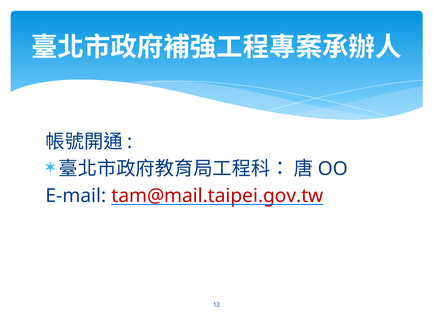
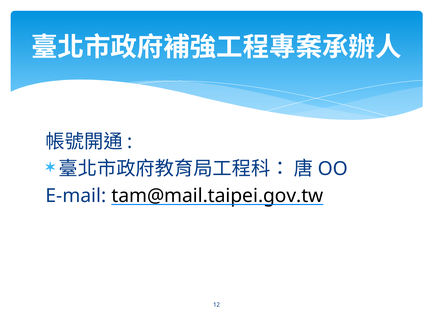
tam@mail.taipei.gov.tw colour: red -> black (217, 196)
